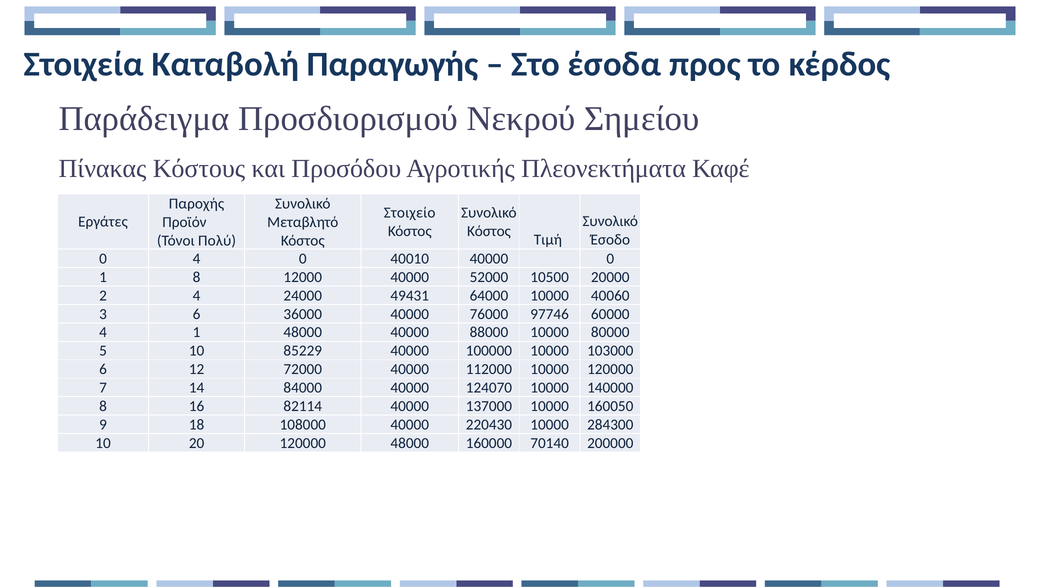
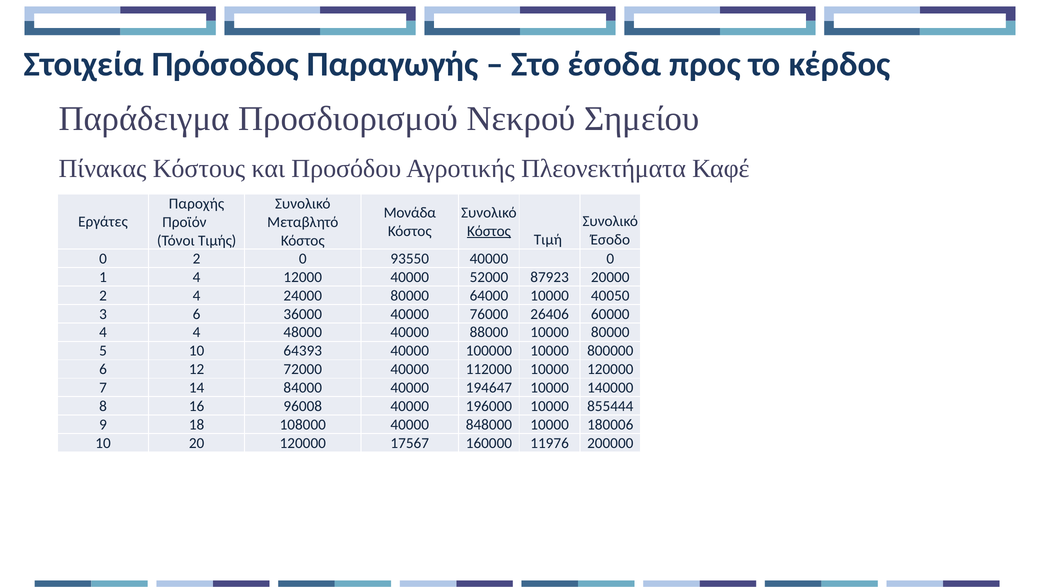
Καταβολή: Καταβολή -> Πρόσοδος (225, 64)
Στοιχείο: Στοιχείο -> Μονάδα (410, 212)
Κόστος underline: none -> present (489, 231)
Πολύ: Πολύ -> Τιμής (217, 241)
0 4: 4 -> 2 (197, 258)
40010: 40010 -> 93550 (410, 258)
1 8: 8 -> 4 (197, 277)
10500: 10500 -> 87923 (550, 277)
24000 49431: 49431 -> 80000 (410, 295)
40060: 40060 -> 40050 (610, 295)
97746: 97746 -> 26406 (550, 314)
4 1: 1 -> 4 (197, 332)
85229: 85229 -> 64393 (303, 351)
103000: 103000 -> 800000 (610, 351)
124070: 124070 -> 194647 (489, 388)
82114: 82114 -> 96008 (303, 406)
137000: 137000 -> 196000 (489, 406)
160050: 160050 -> 855444 (610, 406)
220430: 220430 -> 848000 (489, 425)
284300: 284300 -> 180006 (610, 425)
120000 48000: 48000 -> 17567 (410, 443)
70140: 70140 -> 11976 (550, 443)
